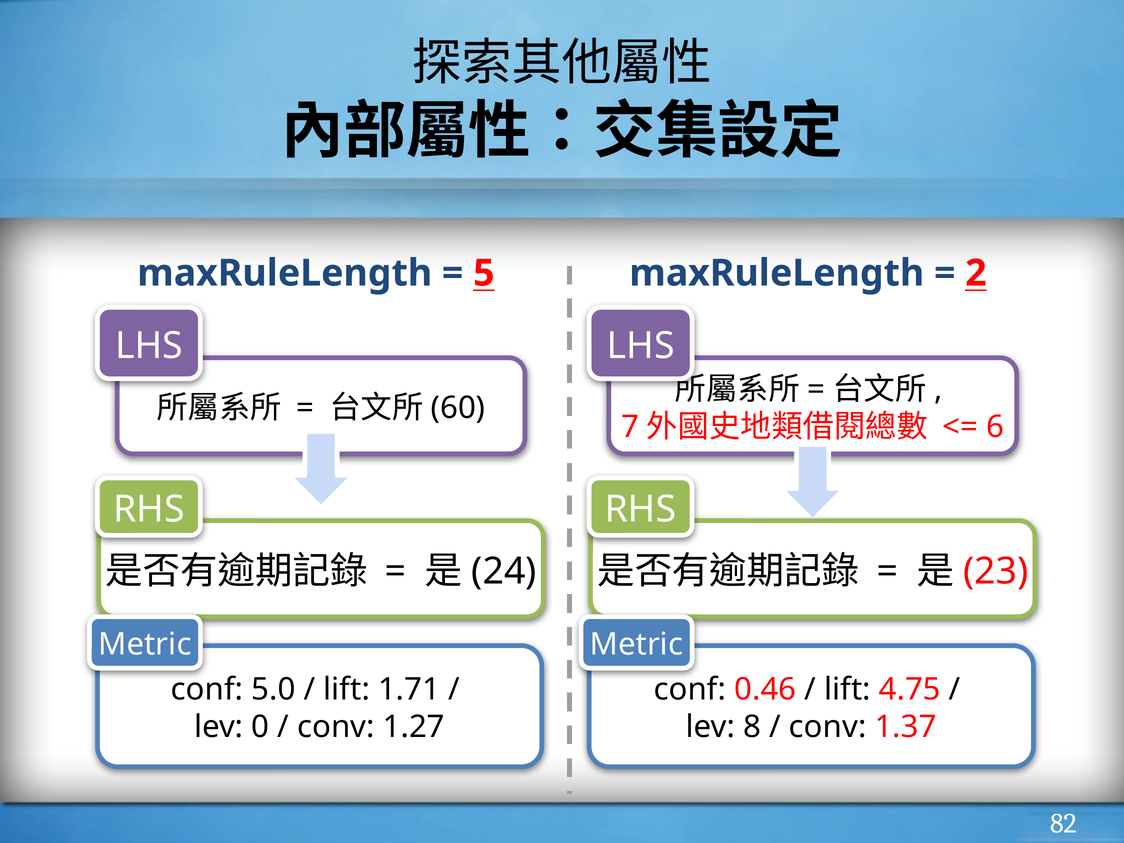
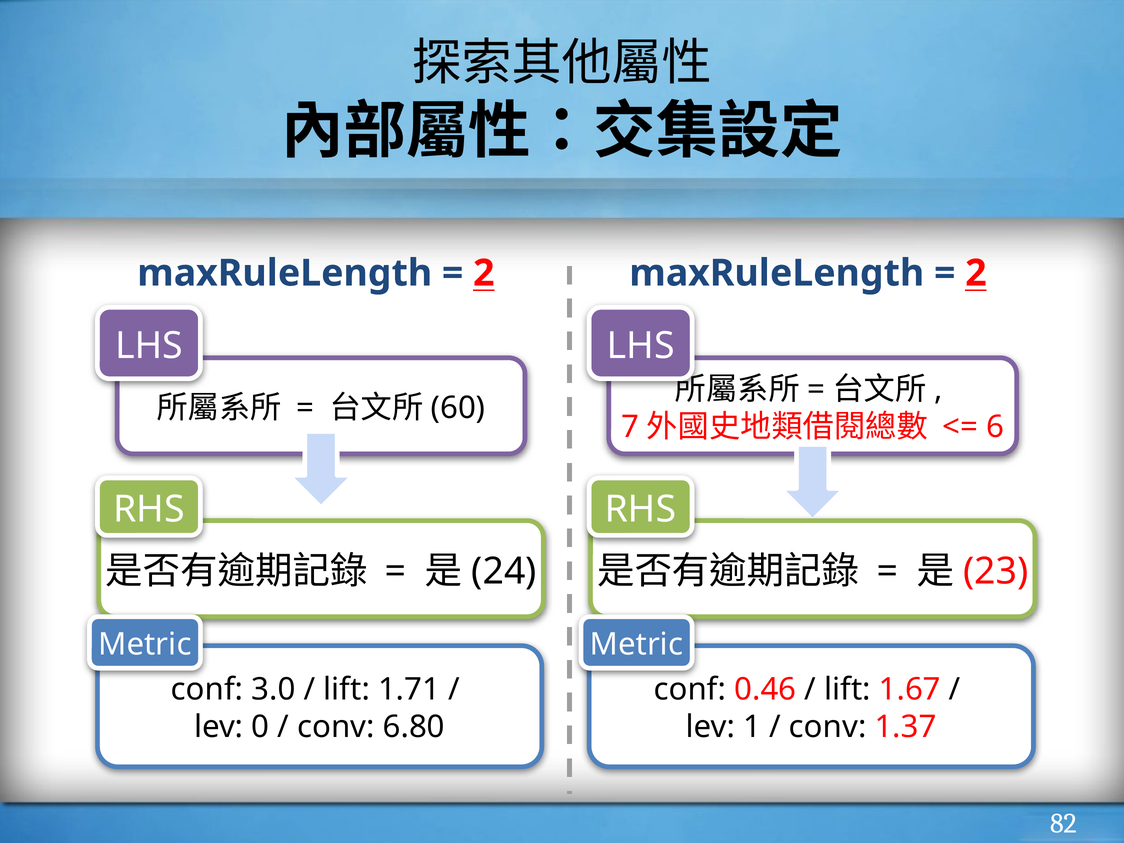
5: 5 -> 2 (484, 273)
5.0: 5.0 -> 3.0 (274, 690)
4.75: 4.75 -> 1.67 (910, 690)
1.27: 1.27 -> 6.80 (414, 727)
8: 8 -> 1 (752, 727)
